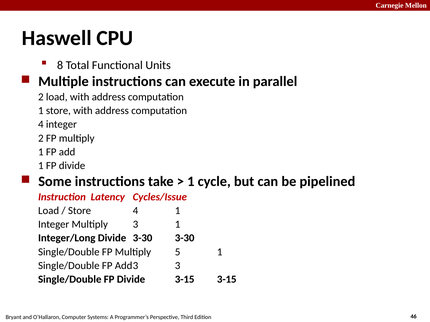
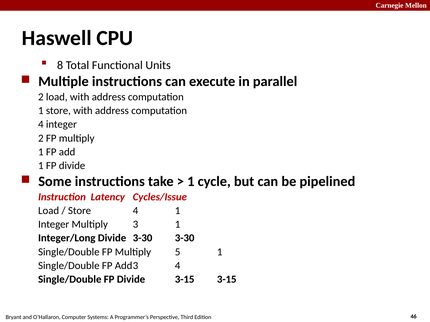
3: 3 -> 4 (178, 266)
